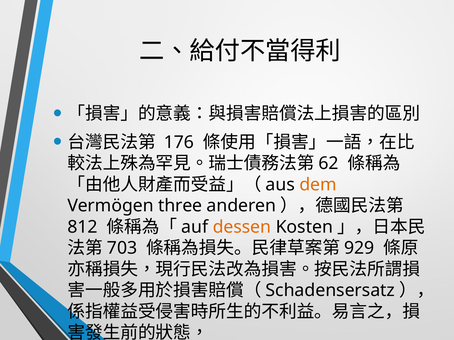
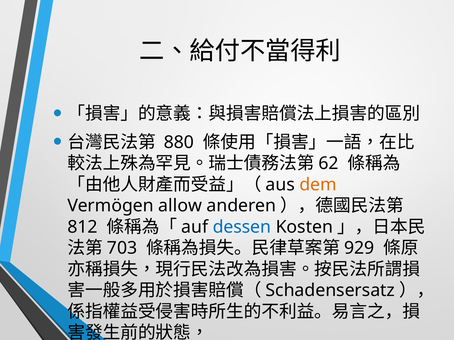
176: 176 -> 880 (179, 142)
three: three -> allow (180, 206)
dessen colour: orange -> blue (242, 227)
